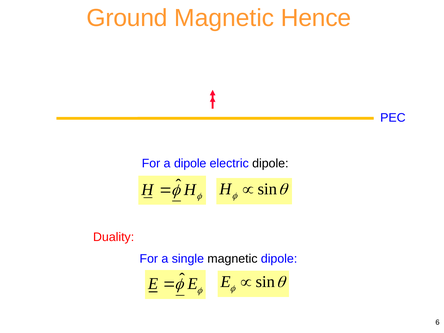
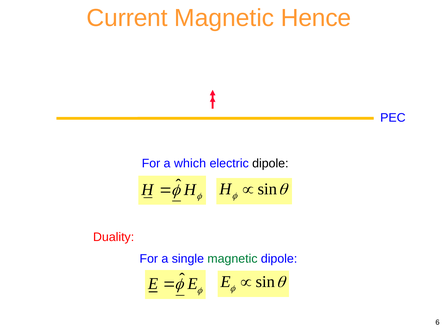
Ground: Ground -> Current (127, 18)
a dipole: dipole -> which (190, 163)
magnetic colour: black -> green (232, 259)
